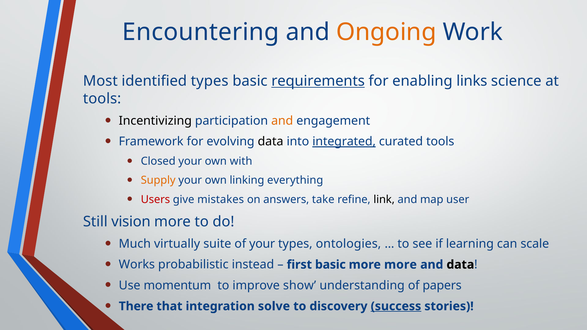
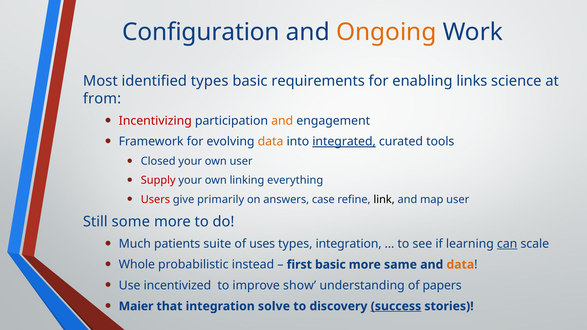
Encountering: Encountering -> Configuration (201, 32)
requirements underline: present -> none (318, 81)
tools: tools -> from (102, 99)
Incentivizing colour: black -> red (155, 121)
data colour: black -> orange (271, 142)
own with: with -> user (241, 161)
Supply colour: orange -> red (158, 180)
mistakes: mistakes -> primarily (221, 200)
take: take -> case (323, 200)
vision: vision -> some (131, 222)
virtually: virtually -> patients (177, 244)
of your: your -> uses (262, 244)
types ontologies: ontologies -> integration (349, 244)
can underline: none -> present (507, 244)
Works: Works -> Whole (137, 265)
more more: more -> same (400, 265)
data colour: black -> orange (460, 265)
momentum: momentum -> incentivized (177, 286)
There: There -> Maier (136, 306)
